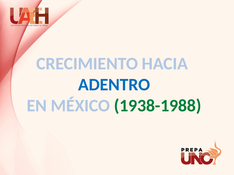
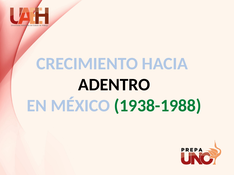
ADENTRO colour: blue -> black (114, 85)
